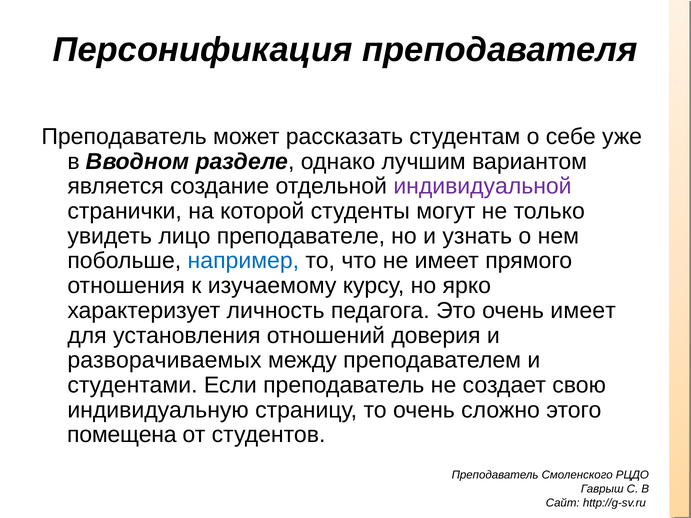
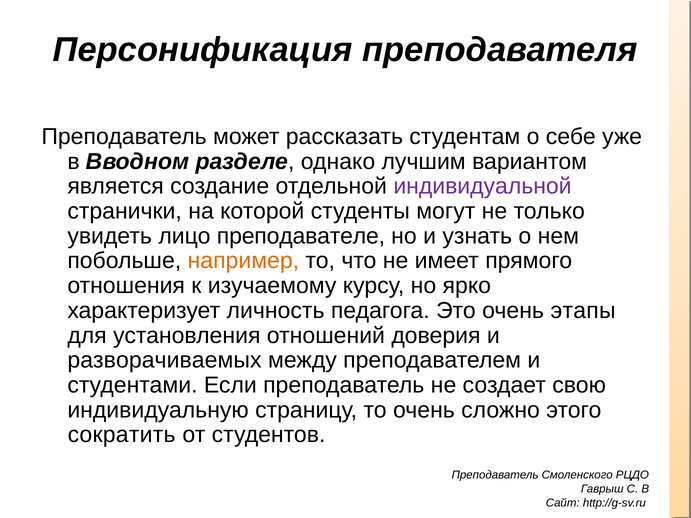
например colour: blue -> orange (243, 261)
очень имеет: имеет -> этапы (583, 311)
помещена: помещена -> сократить (122, 435)
